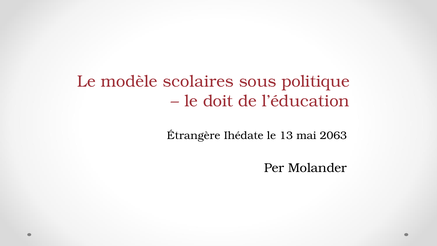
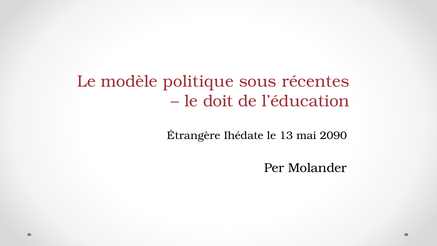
scolaires: scolaires -> politique (198, 81)
politique: politique -> récentes (316, 81)
2063: 2063 -> 2090 (333, 136)
